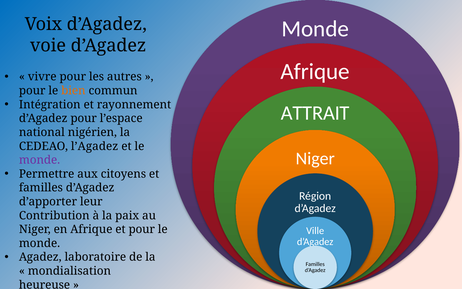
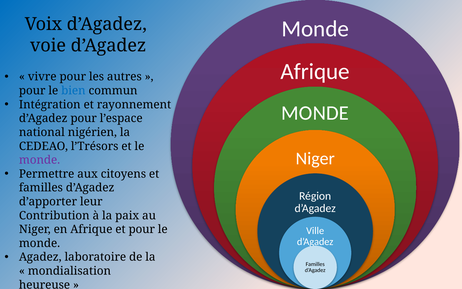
bien colour: orange -> blue (73, 91)
ATTRAIT: ATTRAIT -> MONDE (315, 113)
l’Agadez: l’Agadez -> l’Trésors (95, 146)
